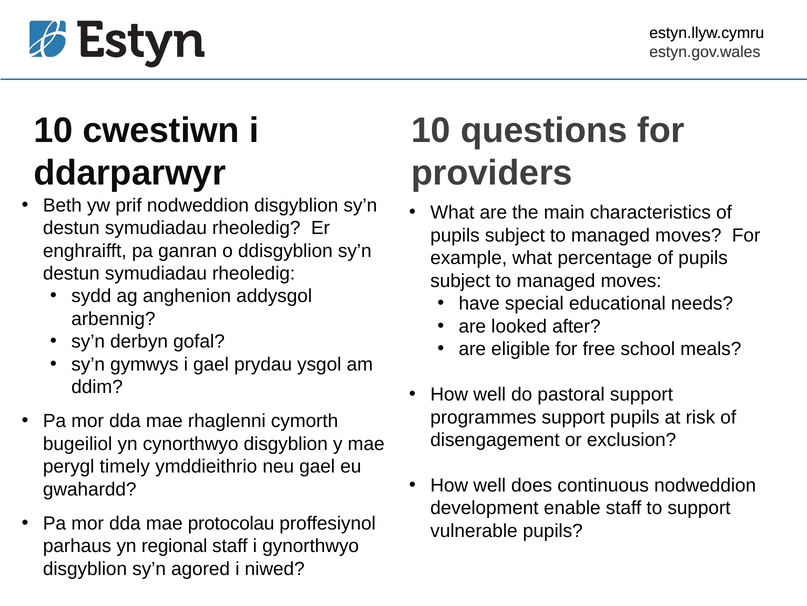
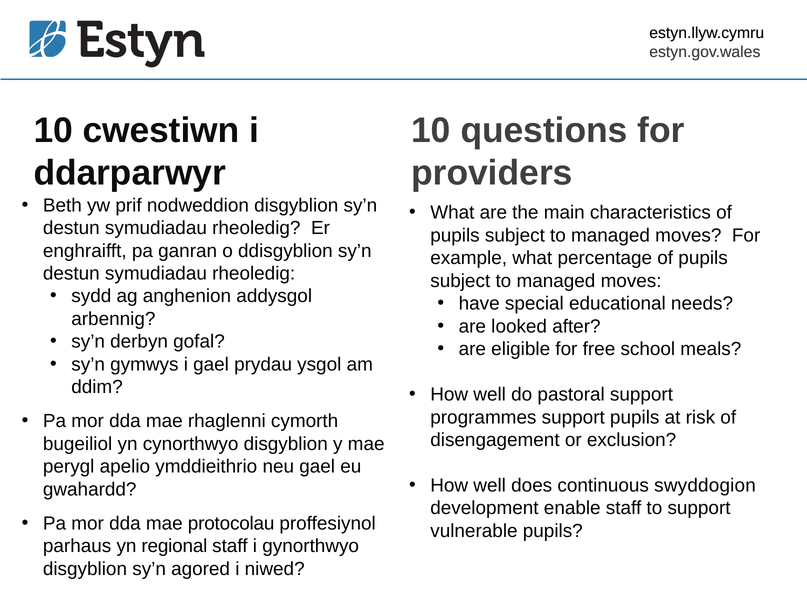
timely: timely -> apelio (125, 466)
continuous nodweddion: nodweddion -> swyddogion (705, 485)
